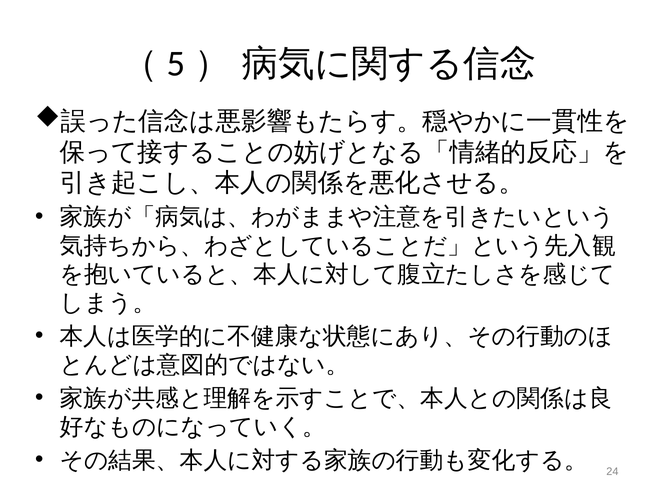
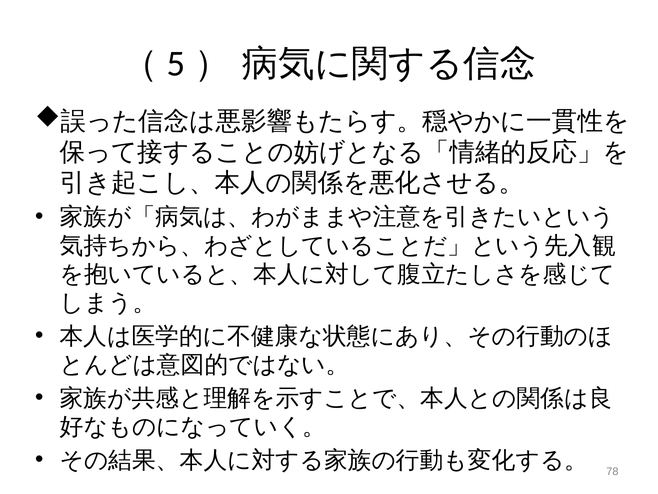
24: 24 -> 78 (612, 471)
